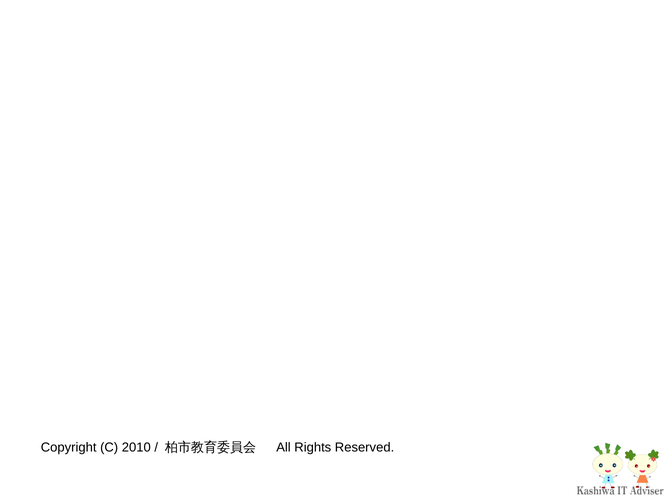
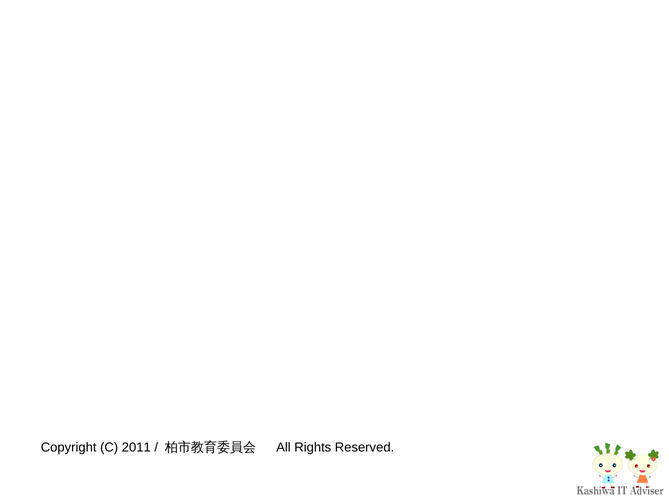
2010: 2010 -> 2011 (136, 447)
